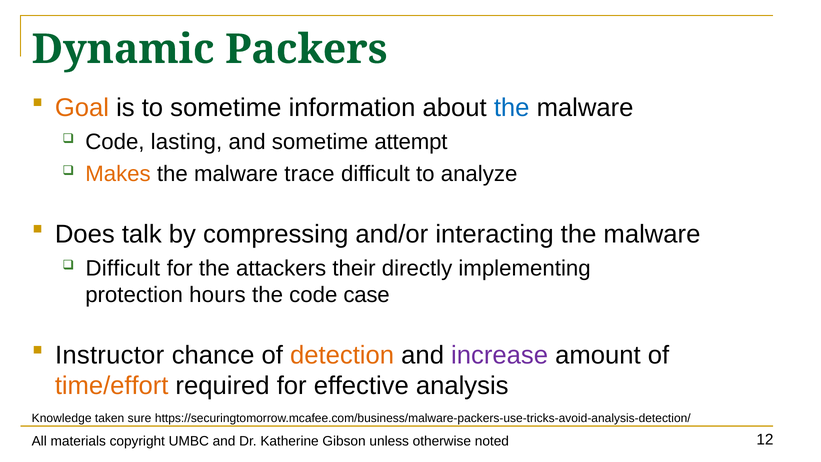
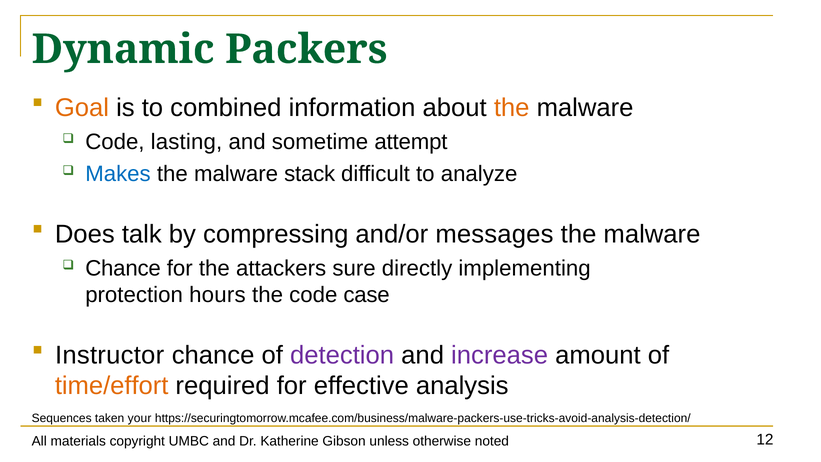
to sometime: sometime -> combined (226, 108)
the colour: blue -> orange (512, 108)
Makes colour: orange -> blue (118, 174)
trace: trace -> stack (310, 174)
interacting: interacting -> messages (494, 234)
Difficult: Difficult -> Chance (123, 268)
their: their -> sure (354, 268)
detection colour: orange -> purple (342, 355)
Knowledge: Knowledge -> Sequences (62, 418)
sure: sure -> your (140, 418)
